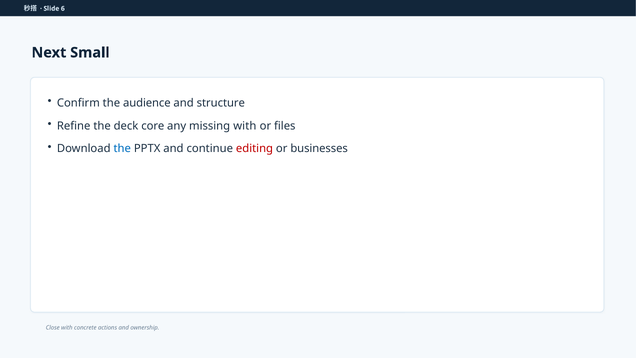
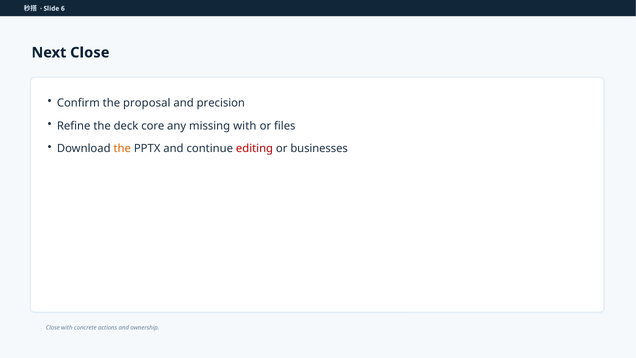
Next Small: Small -> Close (90, 53)
audience: audience -> proposal (147, 103)
structure: structure -> precision (221, 103)
the colour: blue -> orange (122, 149)
